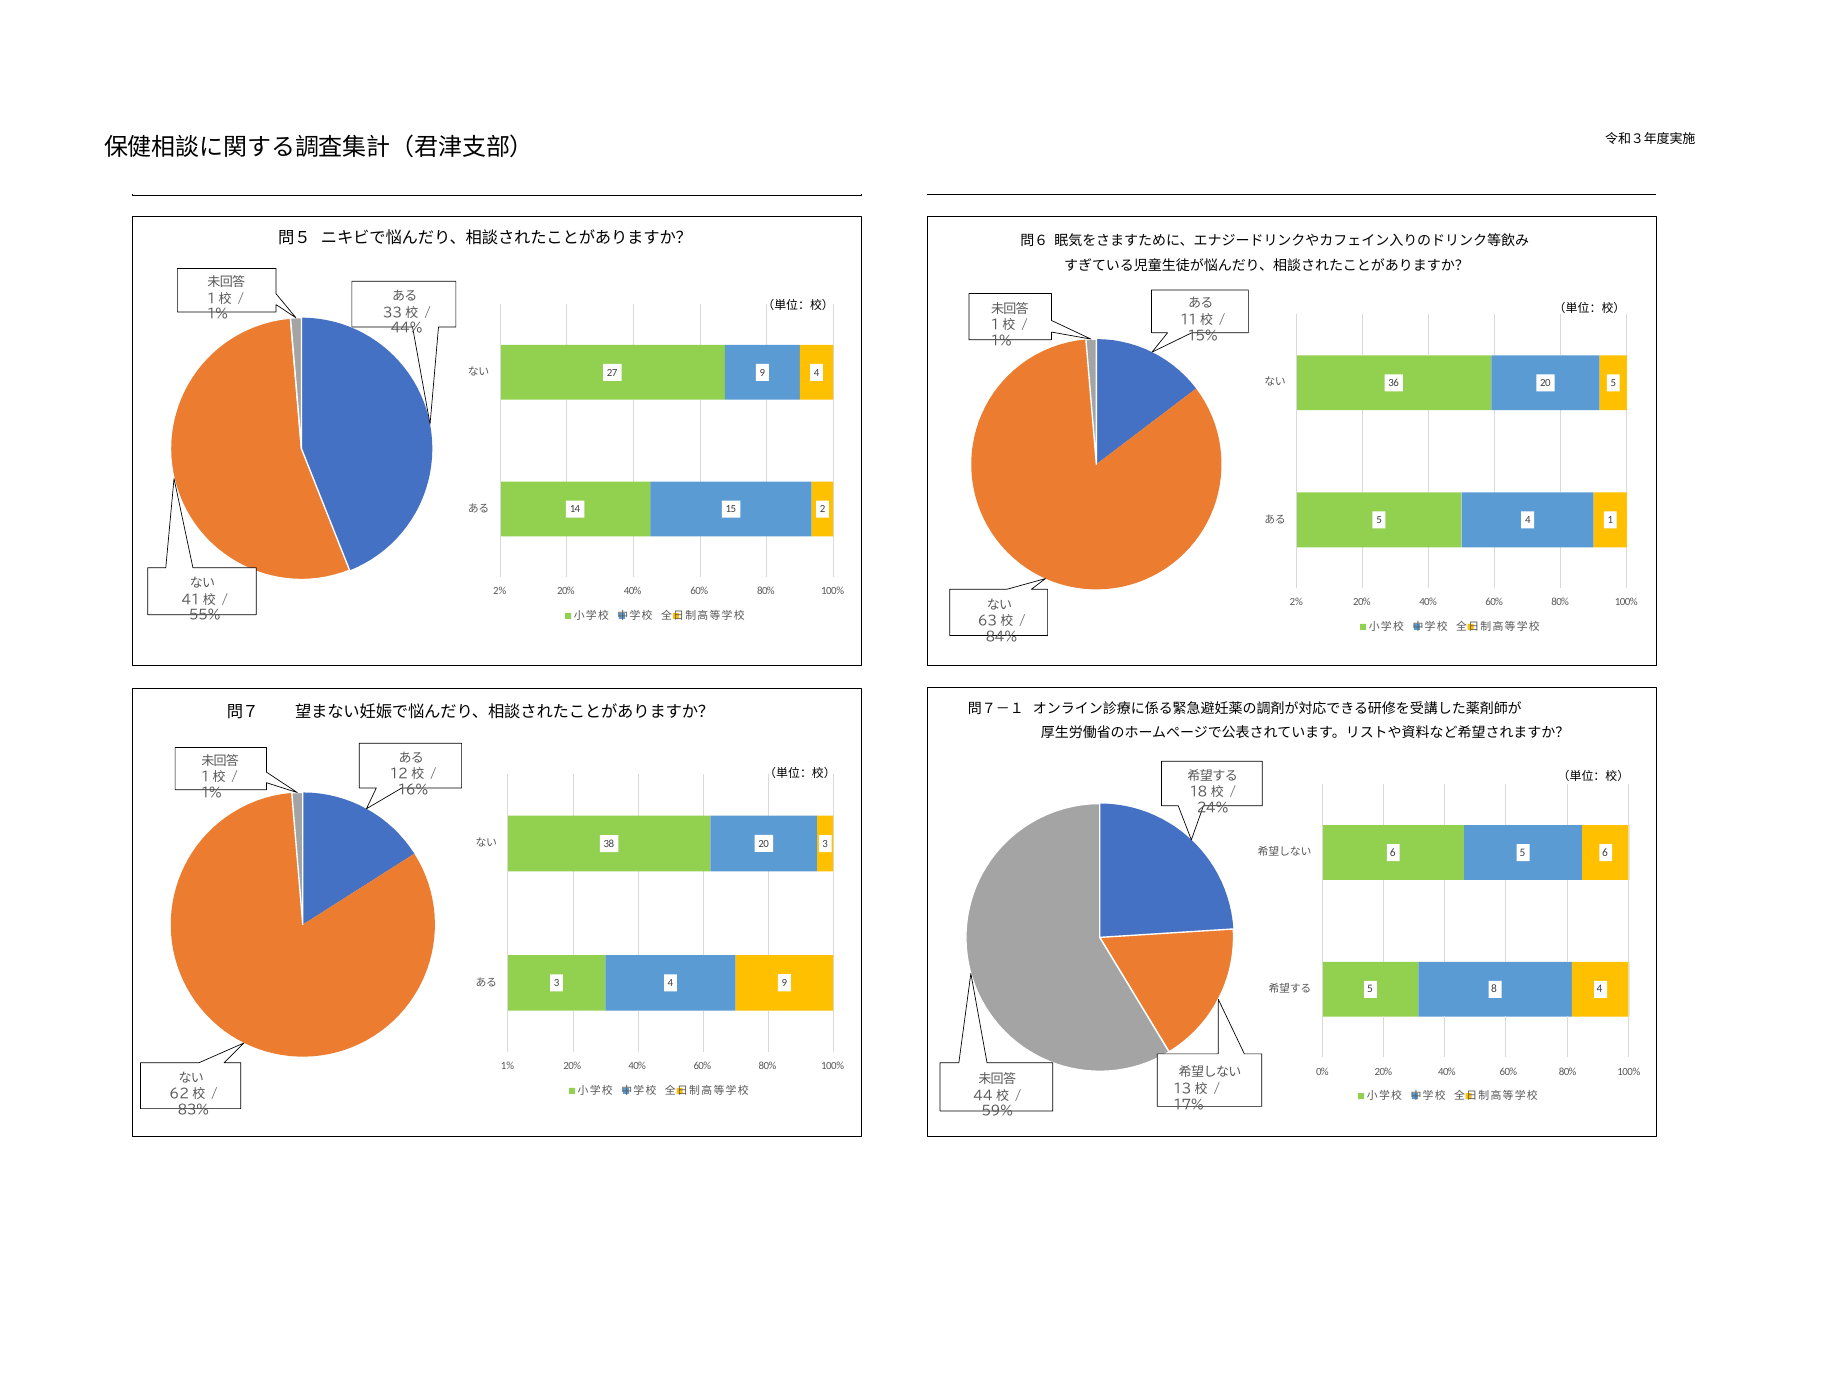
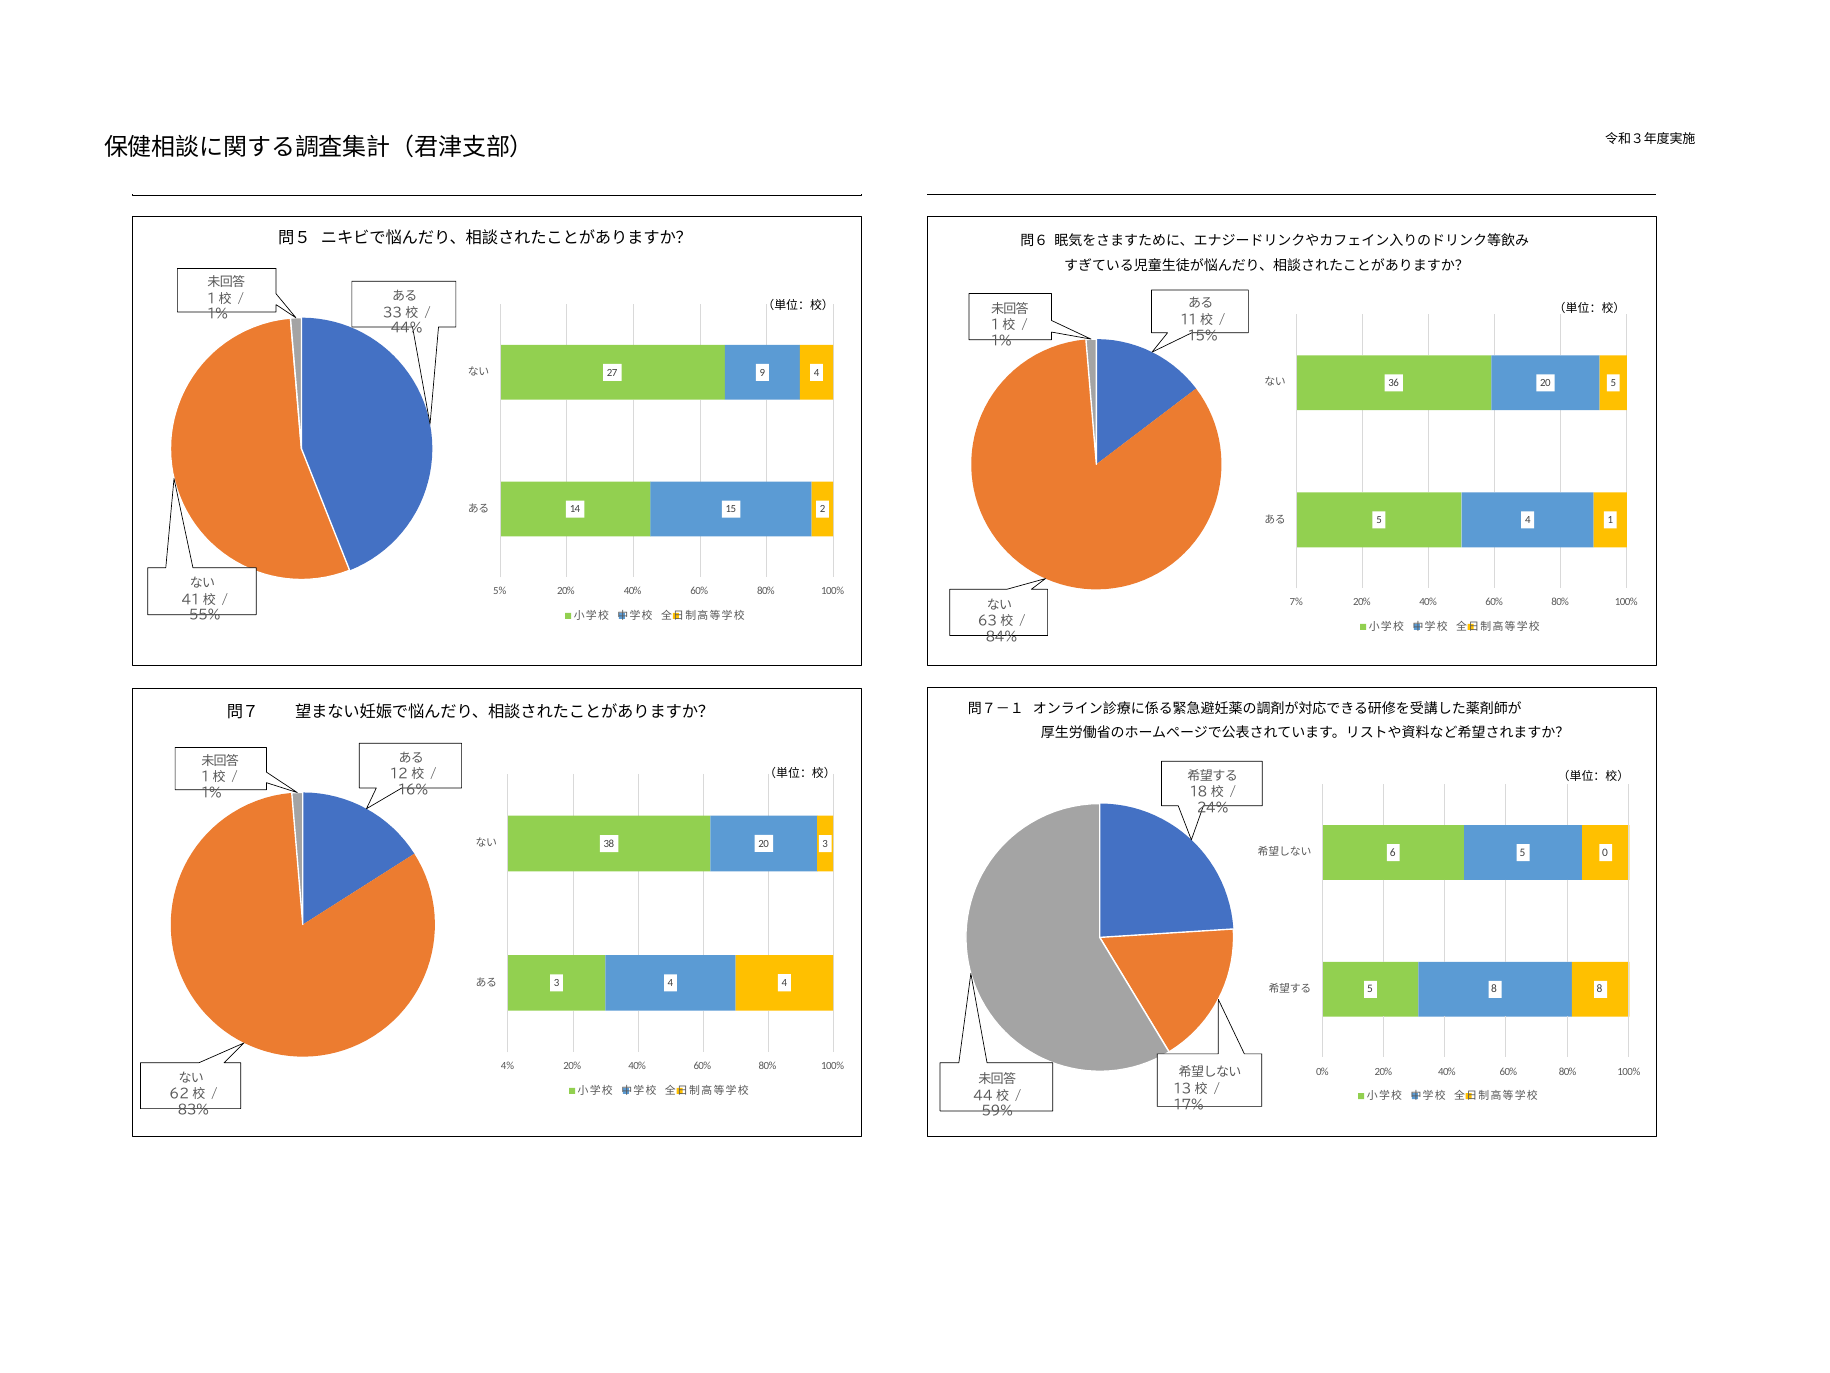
2%: 2% -> 5% (500, 591)
2%: 2% -> 7% (1296, 602)
5 6: 6 -> 0 (1605, 852)
4 9: 9 -> 4 (784, 983)
8 4: 4 -> 8 (1599, 989)
1%: 1% -> 4% (508, 1066)
